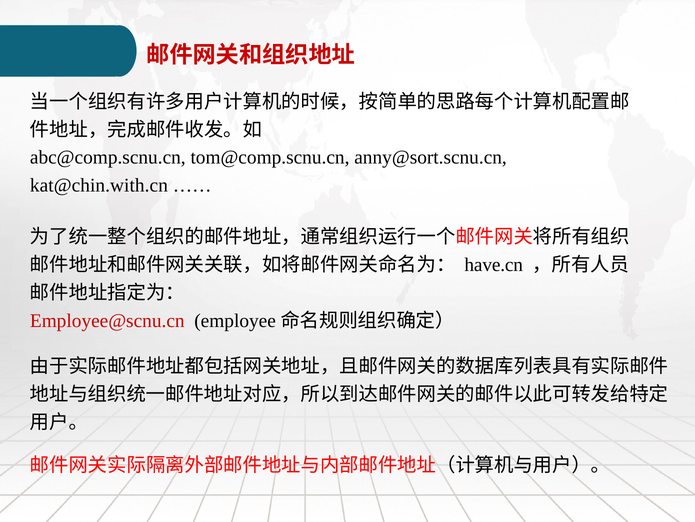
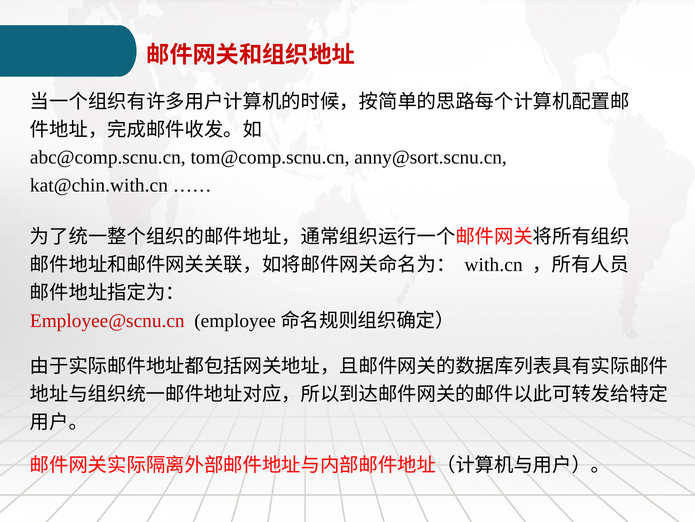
have.cn: have.cn -> with.cn (494, 265)
